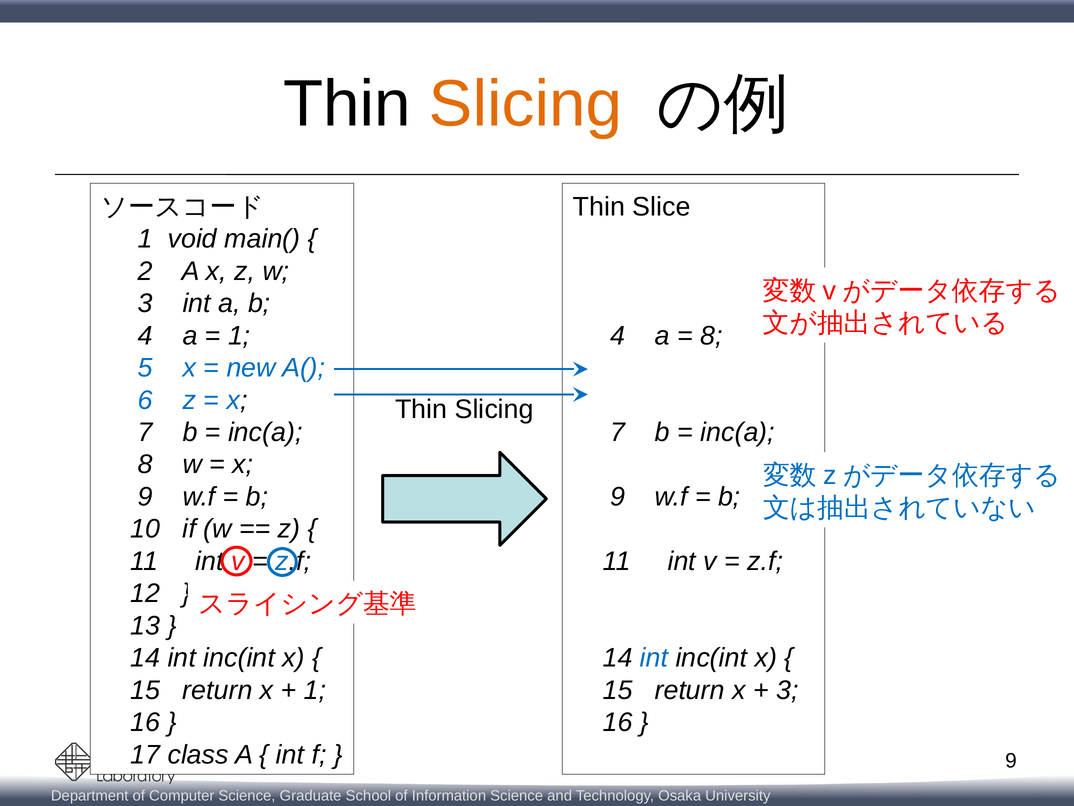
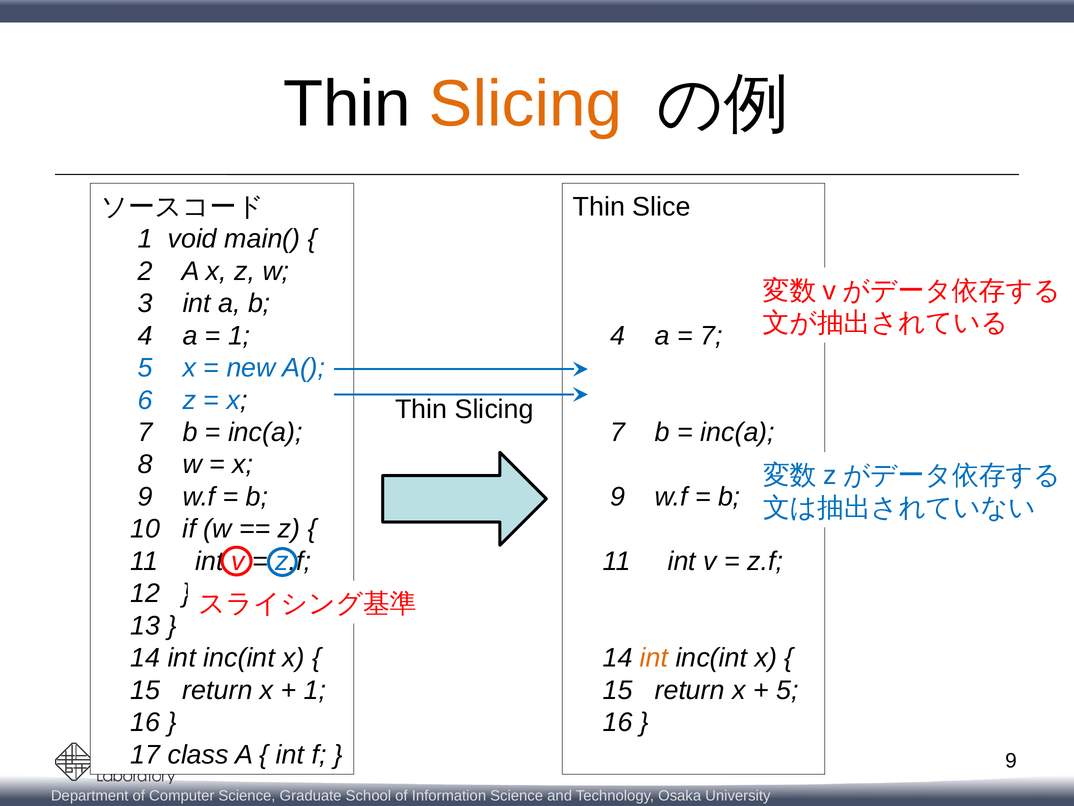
8: 8 -> 7 (711, 335)
int colour: blue -> orange (654, 658)
3: 3 -> 5 (787, 690)
